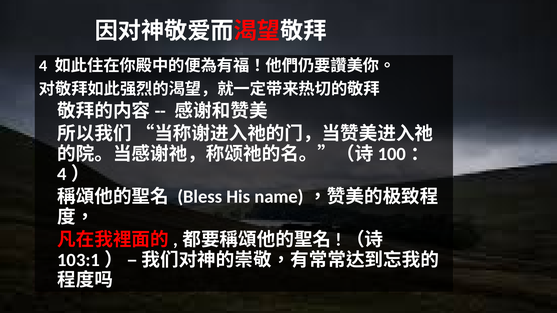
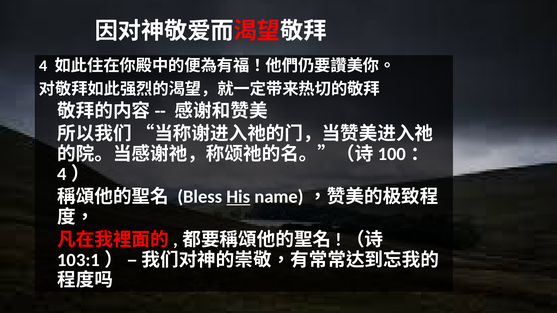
His underline: none -> present (238, 197)
